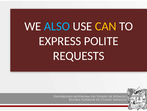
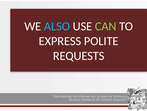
CAN colour: yellow -> light green (106, 26)
